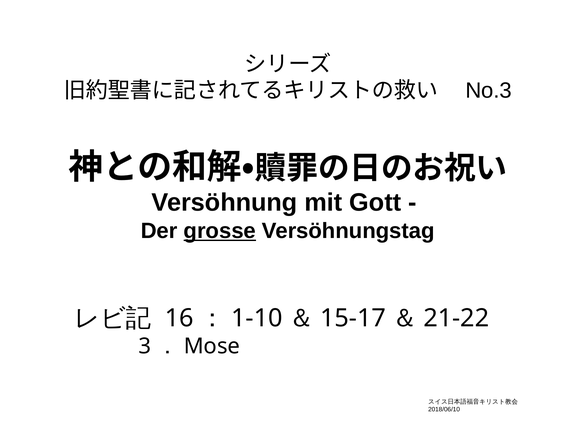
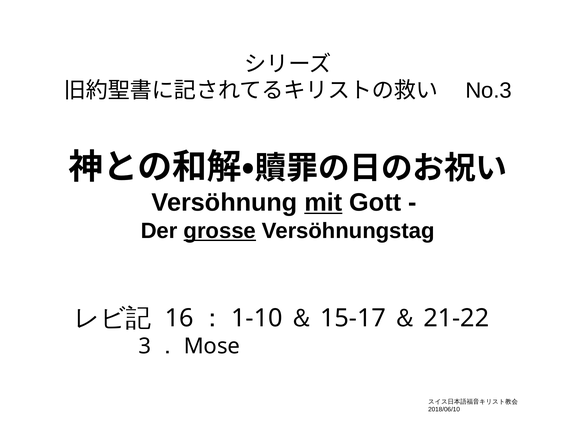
mit underline: none -> present (323, 203)
